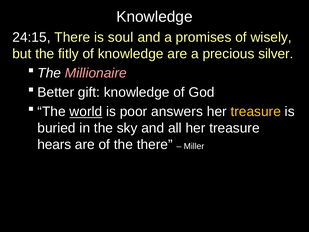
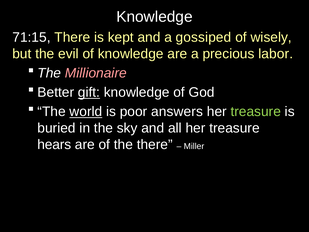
24:15: 24:15 -> 71:15 (31, 37)
soul: soul -> kept (121, 37)
promises: promises -> gossiped (204, 37)
fitly: fitly -> evil (68, 54)
silver: silver -> labor (276, 54)
gift underline: none -> present (89, 92)
treasure colour: yellow -> light green (256, 112)
